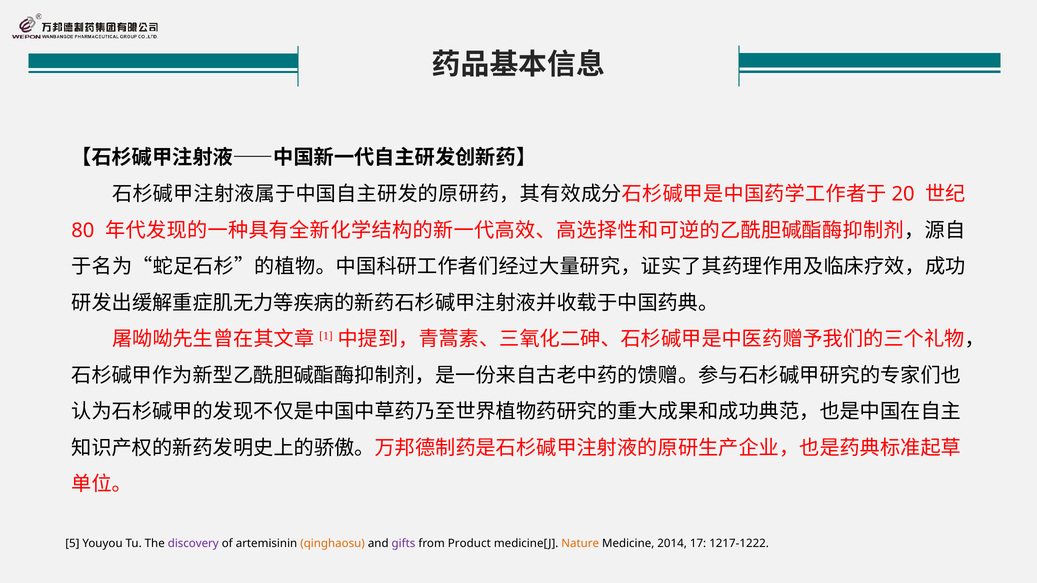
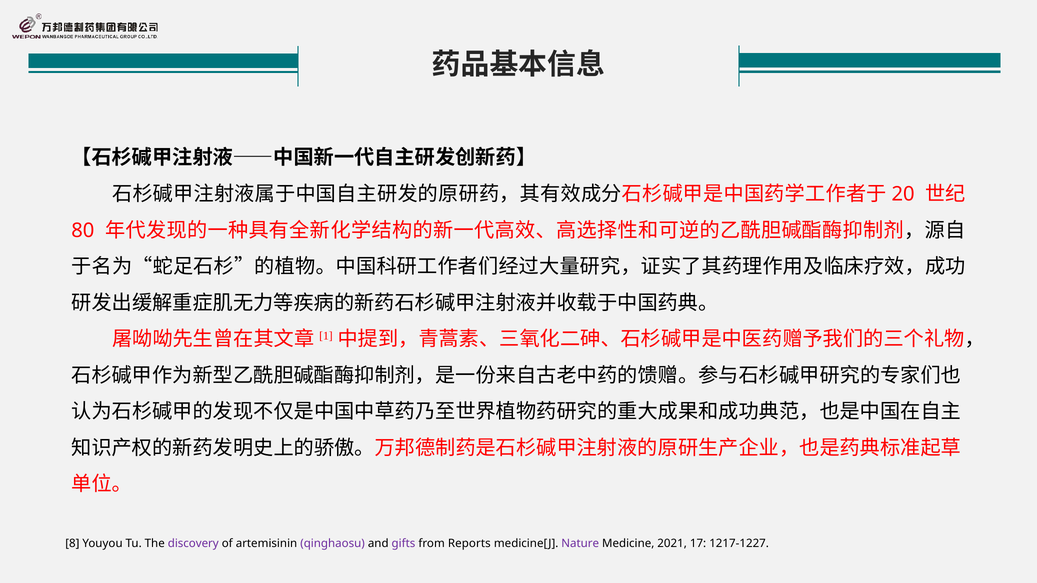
5: 5 -> 8 (72, 544)
qinghaosu colour: orange -> purple (333, 544)
Product: Product -> Reports (469, 544)
Nature colour: orange -> purple (580, 544)
2014: 2014 -> 2021 (672, 544)
1217-1222: 1217-1222 -> 1217-1227 (739, 544)
